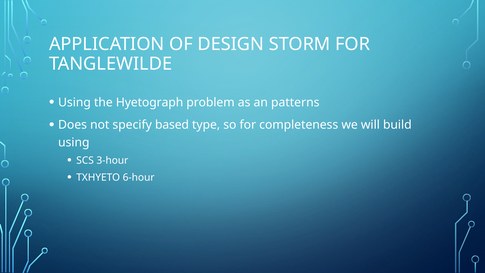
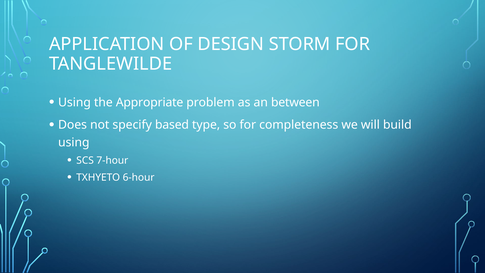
Hyetograph: Hyetograph -> Appropriate (150, 102)
patterns: patterns -> between (295, 102)
3-hour: 3-hour -> 7-hour (112, 160)
